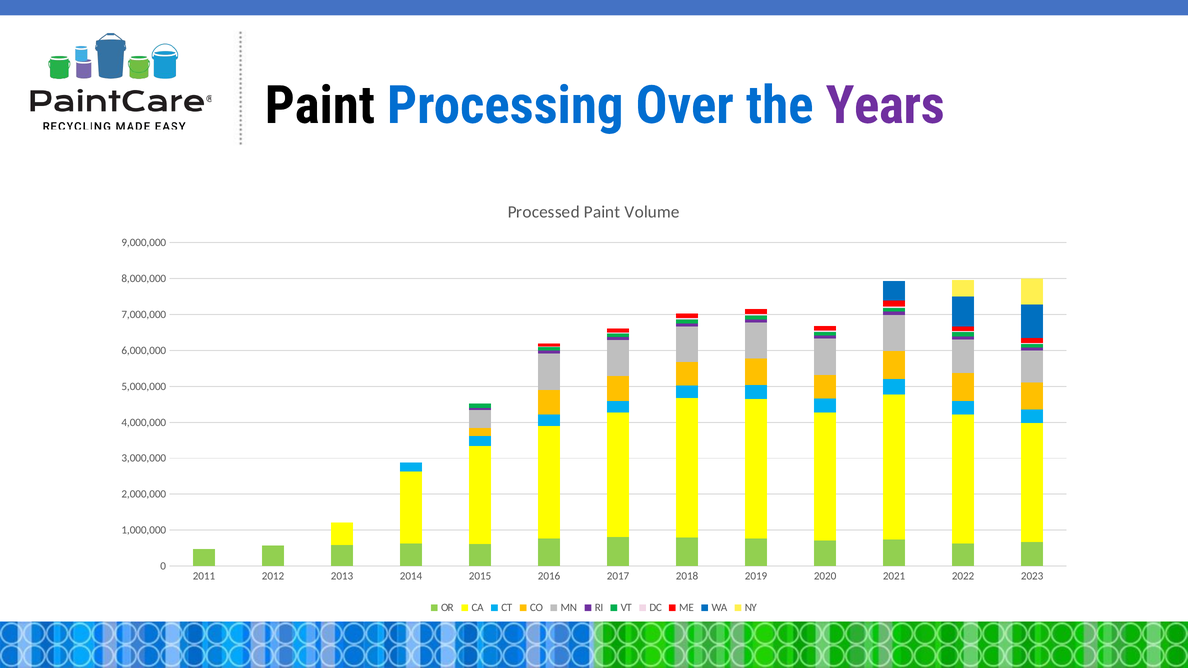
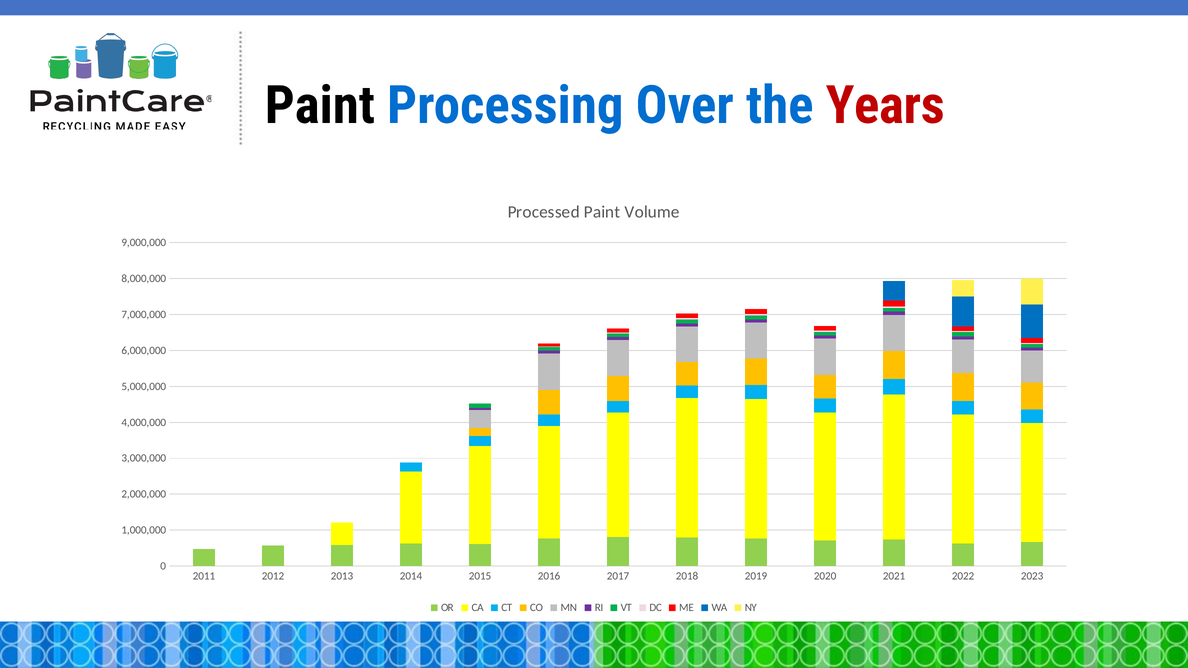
Years colour: purple -> red (885, 106)
